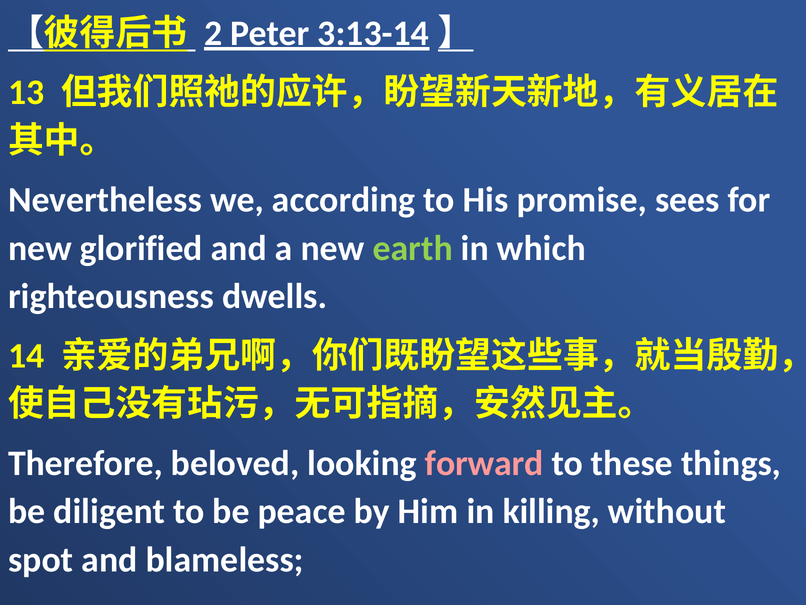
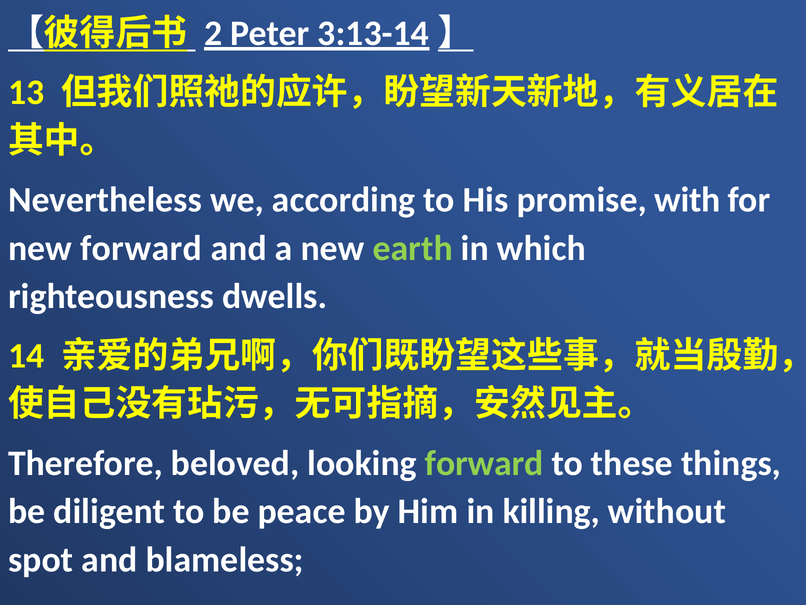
sees: sees -> with (687, 200)
new glorified: glorified -> forward (141, 248)
forward colour: pink -> light green (484, 463)
